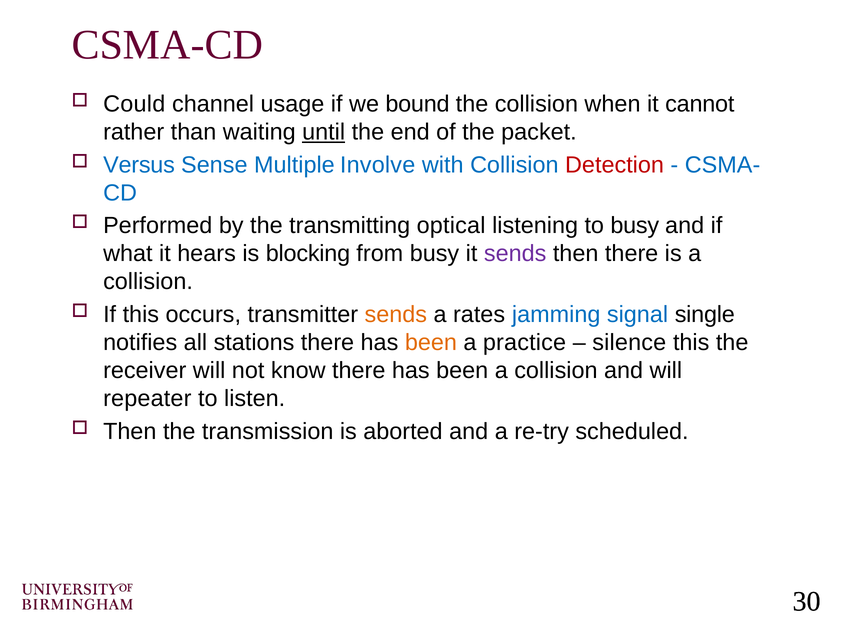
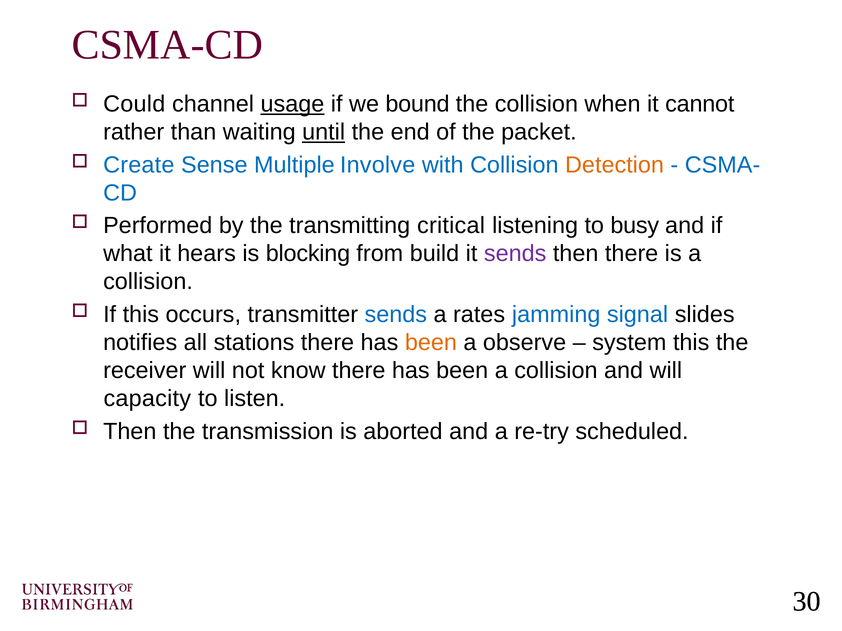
usage underline: none -> present (292, 104)
Versus: Versus -> Create (139, 165)
Detection colour: red -> orange (615, 165)
optical: optical -> critical (451, 226)
from busy: busy -> build (434, 254)
sends colour: orange -> blue (396, 315)
single: single -> slides (705, 315)
practice: practice -> observe (525, 343)
silence: silence -> system (629, 343)
repeater: repeater -> capacity (147, 399)
